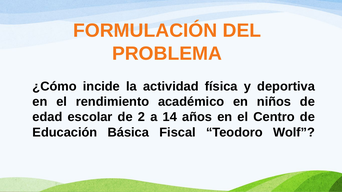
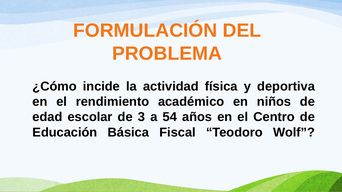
2: 2 -> 3 (141, 117)
14: 14 -> 54 (170, 117)
